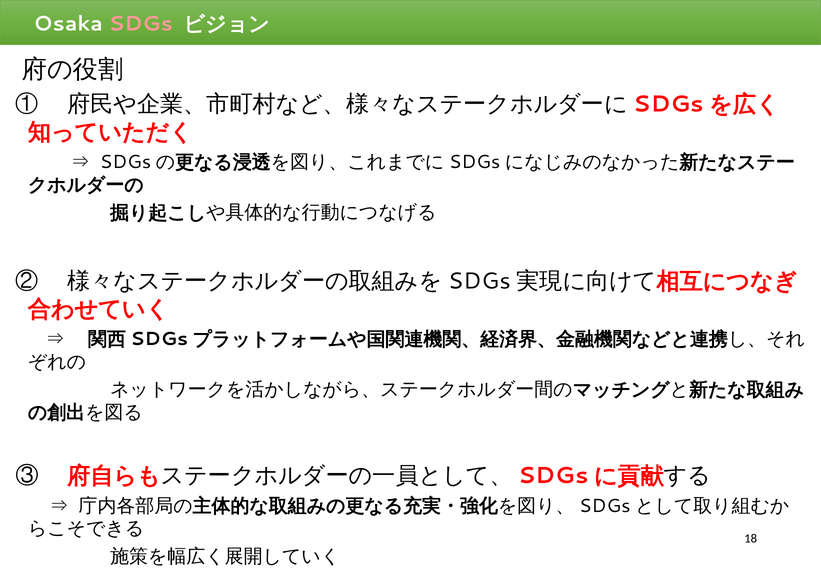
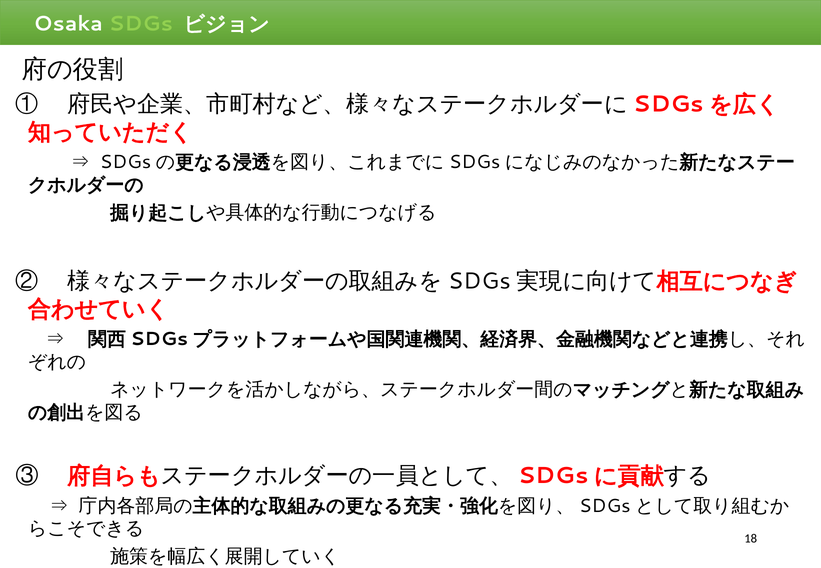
SDGs colour: pink -> light green (141, 24)
